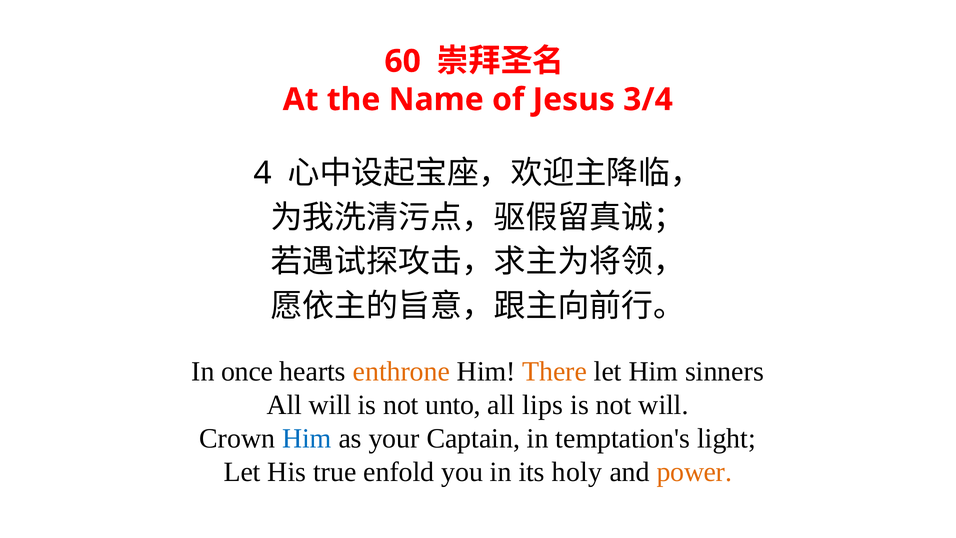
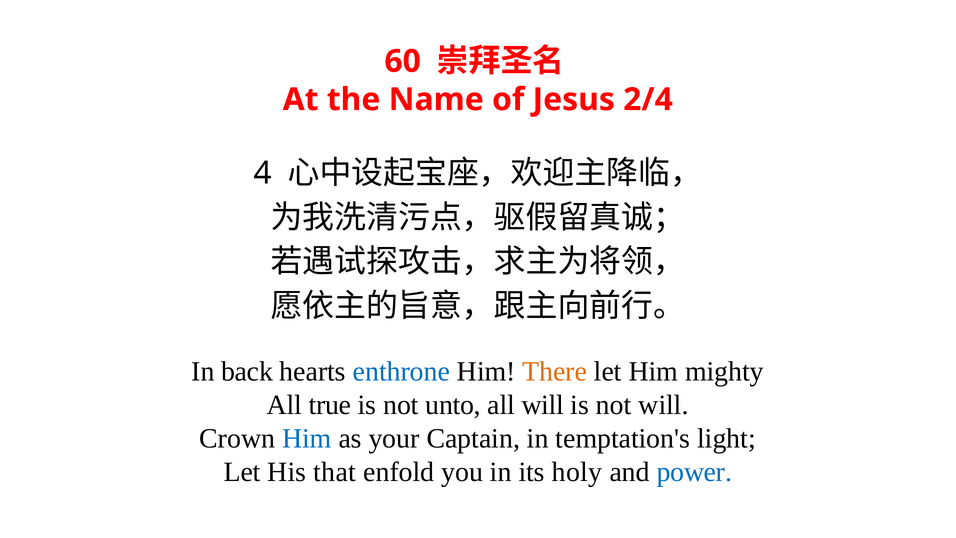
3/4: 3/4 -> 2/4 (648, 100)
once: once -> back (247, 372)
enthrone colour: orange -> blue (401, 372)
sinners: sinners -> mighty (724, 372)
All will: will -> true (330, 405)
all lips: lips -> will (543, 405)
true: true -> that (335, 472)
power colour: orange -> blue (694, 472)
